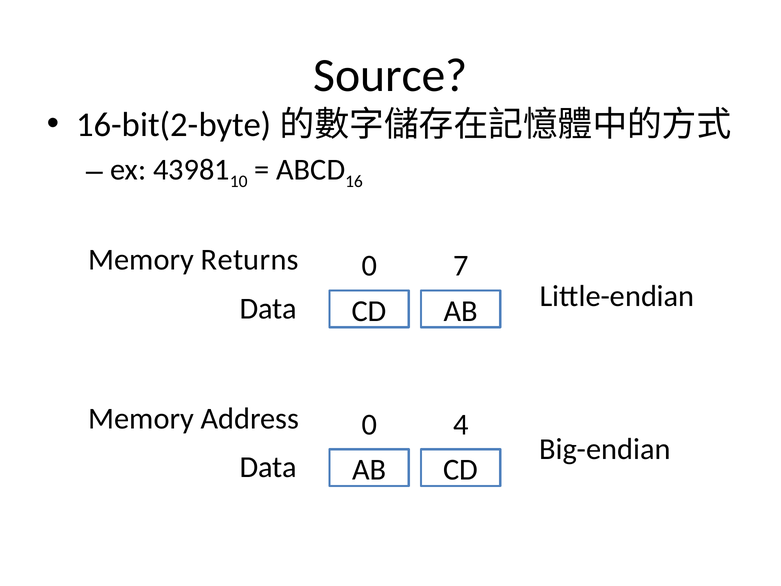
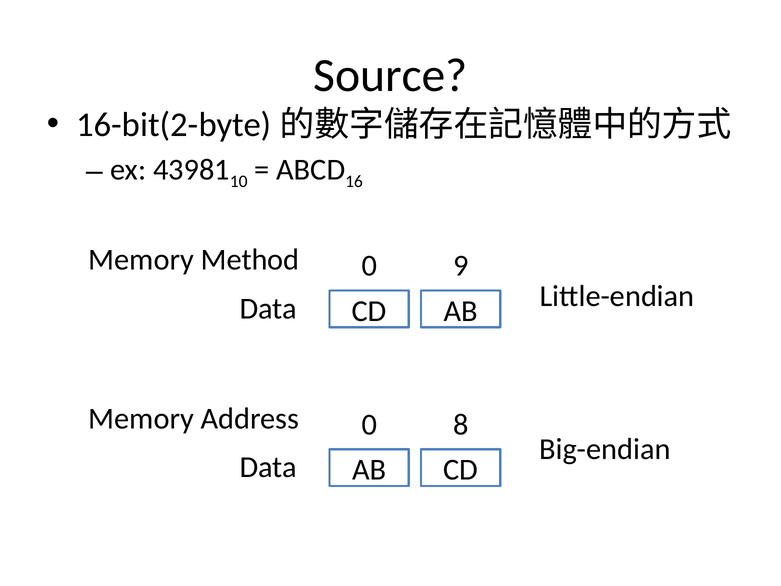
Returns: Returns -> Method (250, 260)
7: 7 -> 9 (461, 266)
4: 4 -> 8 (461, 424)
